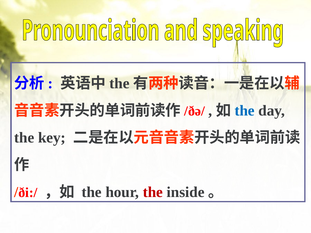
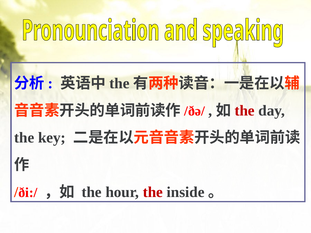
the colour: blue -> red (245, 111)
